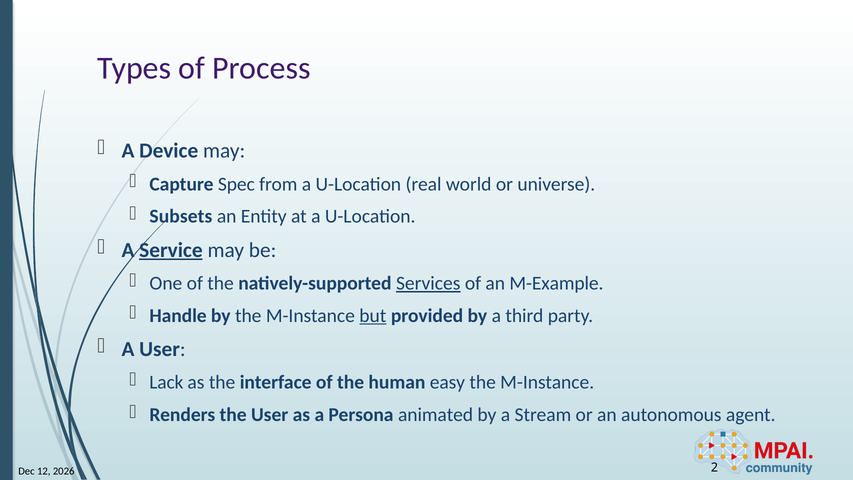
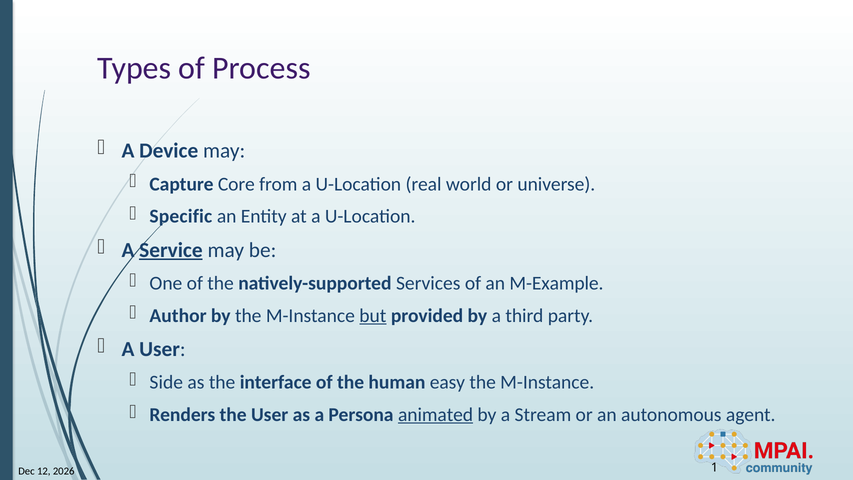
Spec: Spec -> Core (236, 184)
Subsets: Subsets -> Specific (181, 216)
Services underline: present -> none (428, 283)
Handle: Handle -> Author (178, 315)
Lack: Lack -> Side (166, 382)
animated underline: none -> present (436, 415)
2: 2 -> 1 (715, 468)
